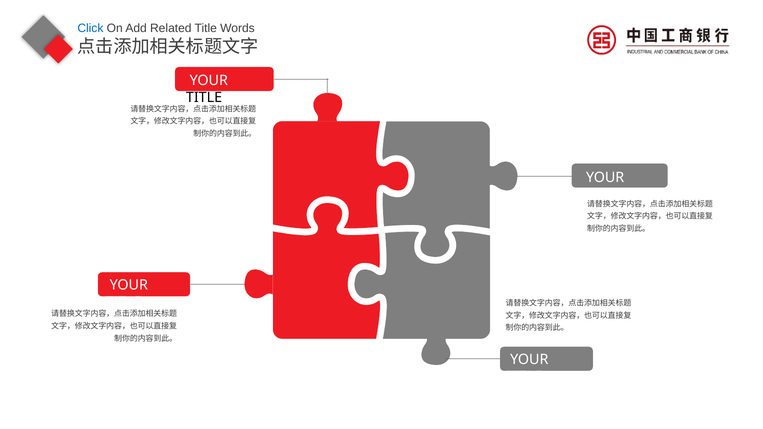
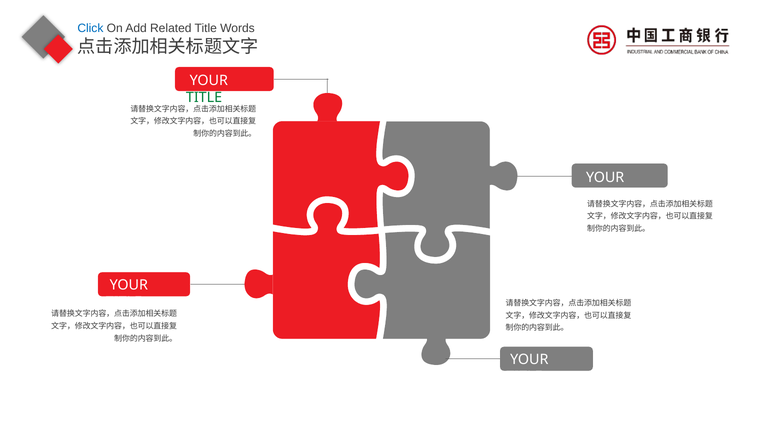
TITLE colour: black -> green (204, 98)
